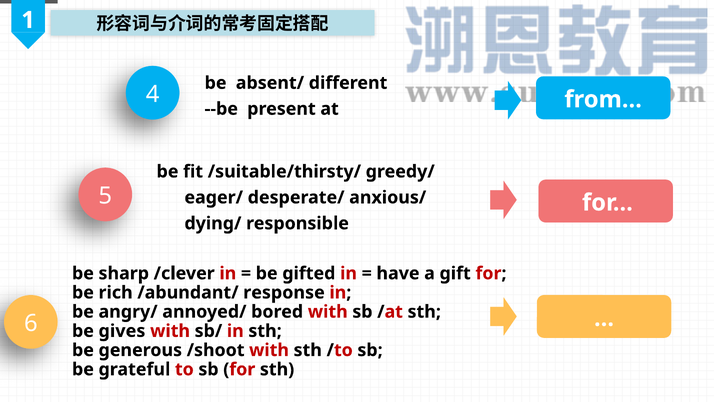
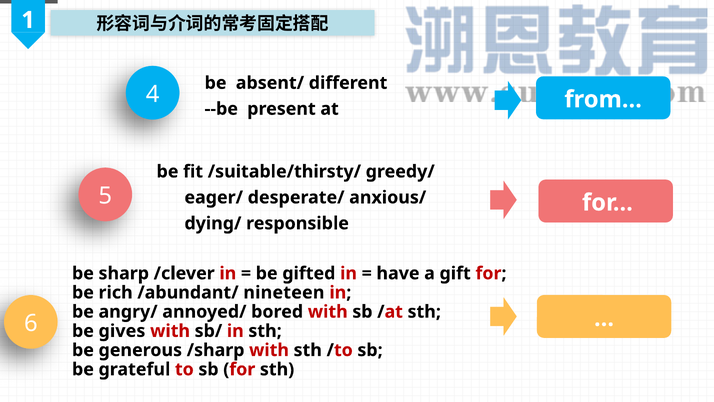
response: response -> nineteen (284, 292)
/shoot: /shoot -> /sharp (216, 350)
